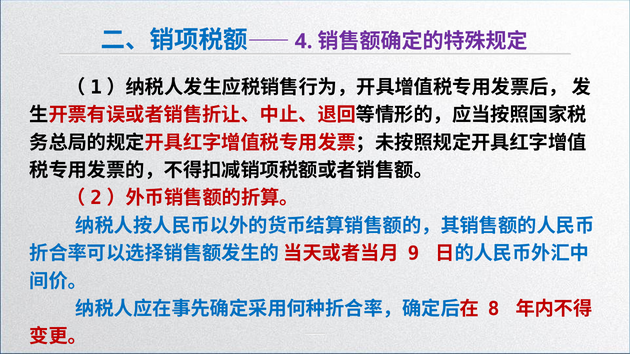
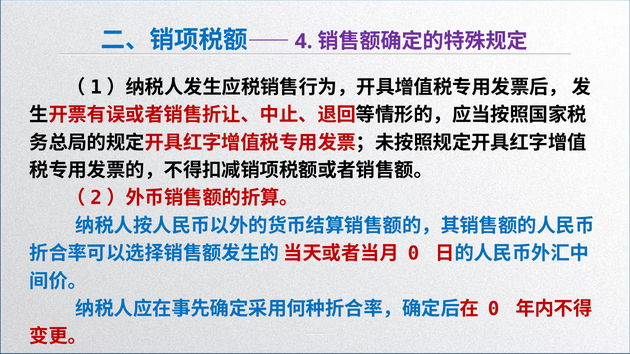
9: 9 -> 0 (413, 254)
8: 8 -> 0 (494, 309)
